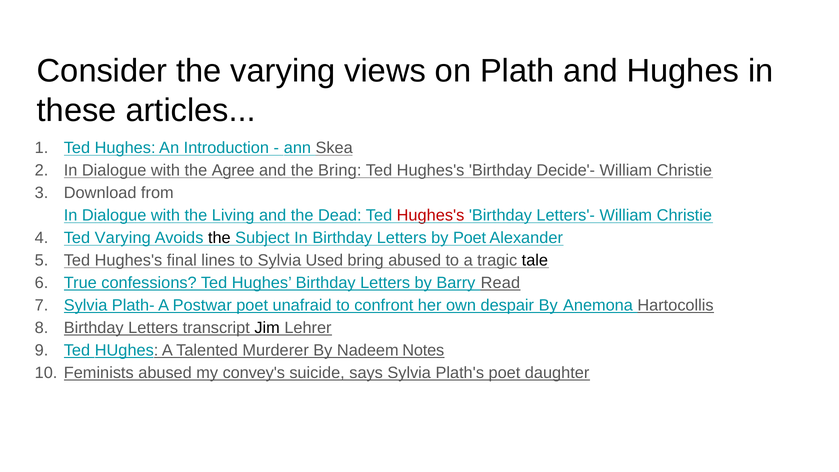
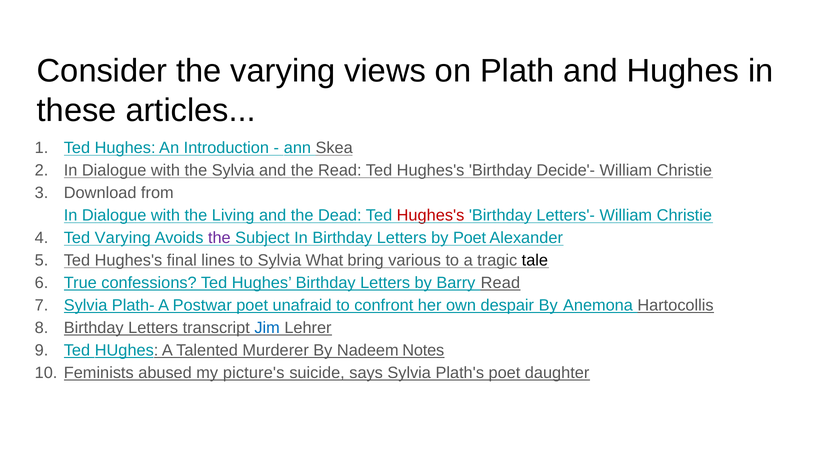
the Agree: Agree -> Sylvia (233, 170)
the Bring: Bring -> Read (340, 170)
the colour: black -> purple (219, 238)
Used: Used -> What (324, 260)
bring abused: abused -> various (415, 260)
Jim colour: black -> blue (267, 328)
convey's: convey's -> picture's (254, 373)
